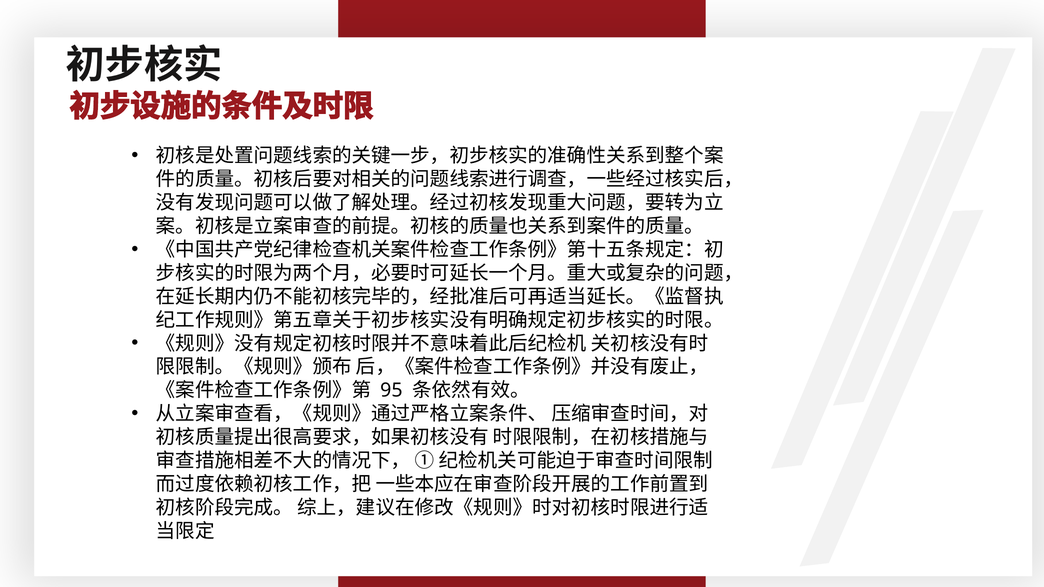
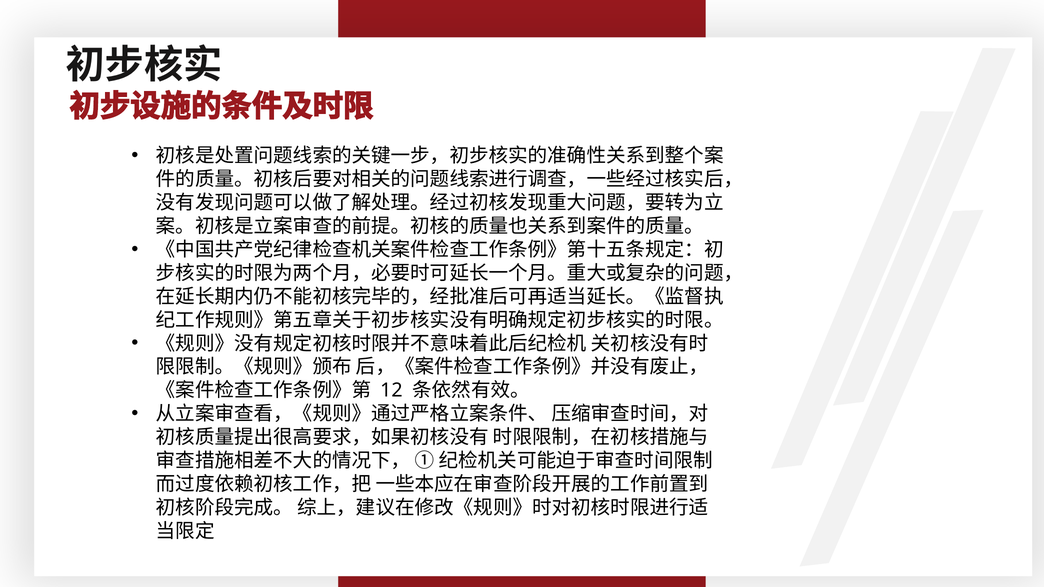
95: 95 -> 12 (391, 391)
